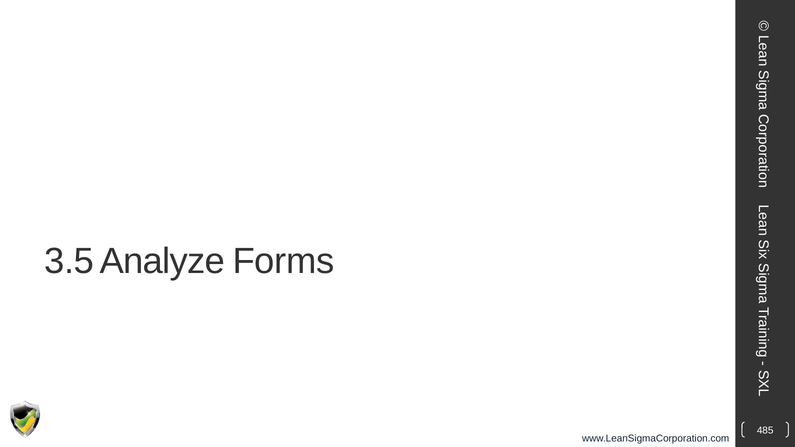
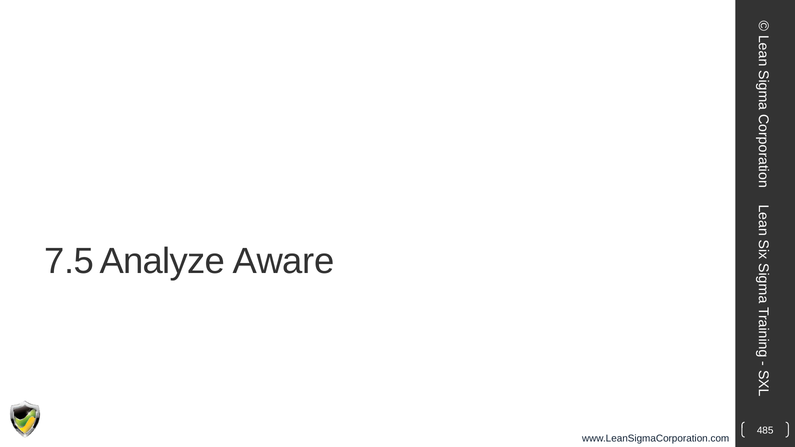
3.5: 3.5 -> 7.5 (69, 261)
Forms: Forms -> Aware (283, 261)
